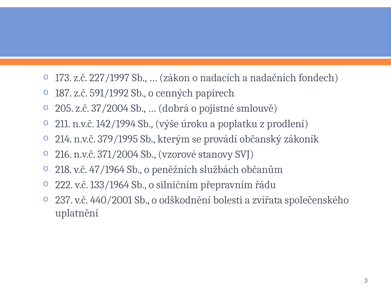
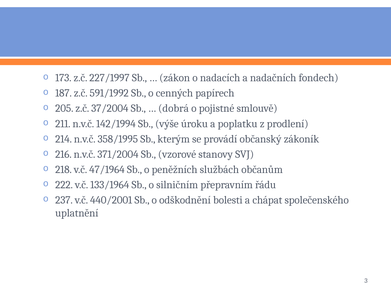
379/1995: 379/1995 -> 358/1995 (118, 139)
zvířata: zvířata -> chápat (267, 199)
